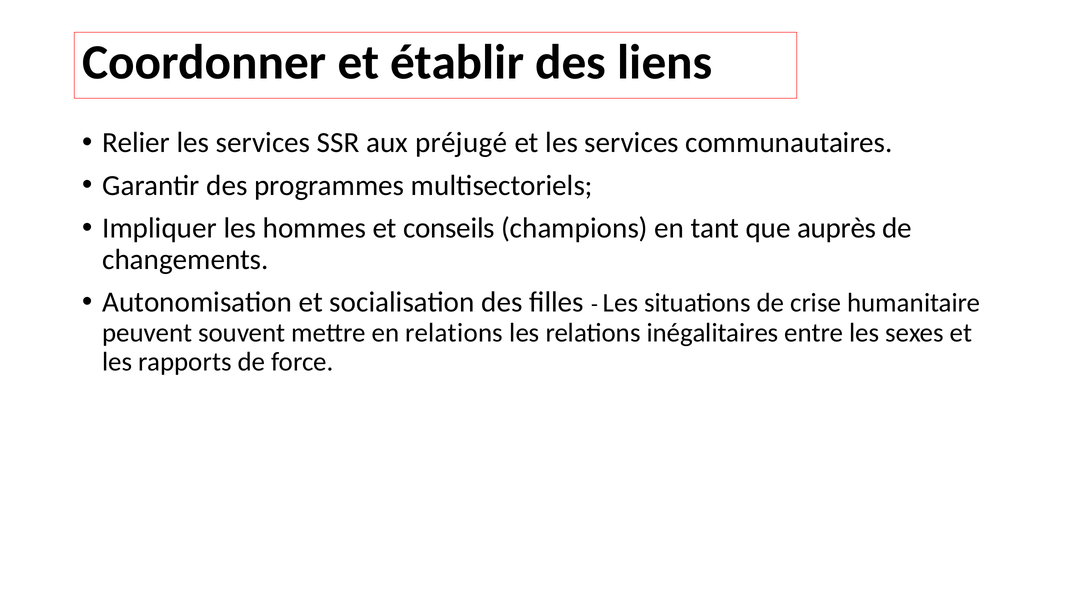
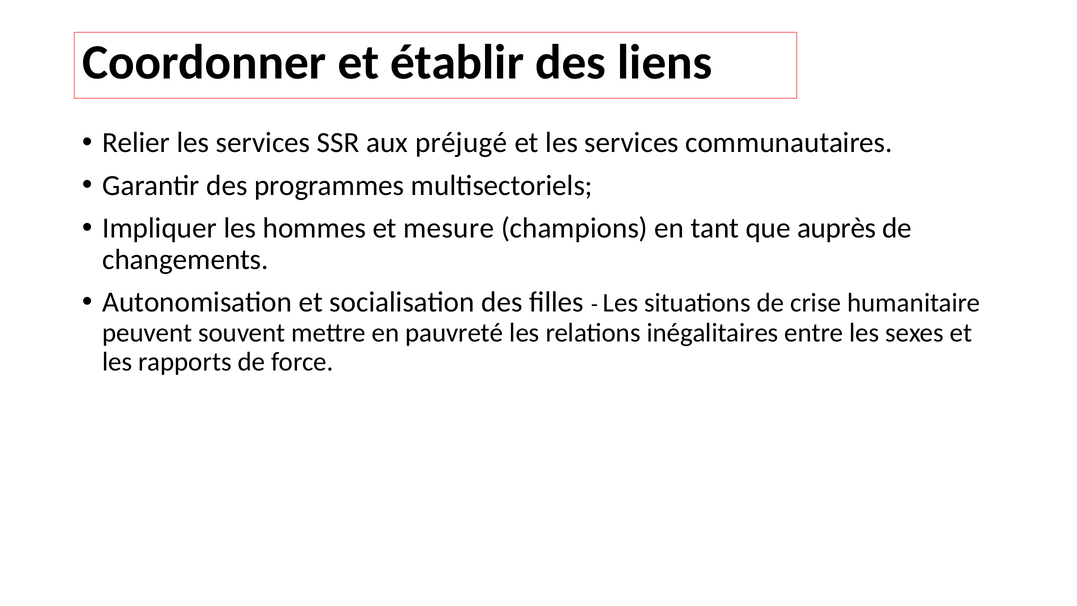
conseils: conseils -> mesure (449, 228)
en relations: relations -> pauvreté (454, 333)
